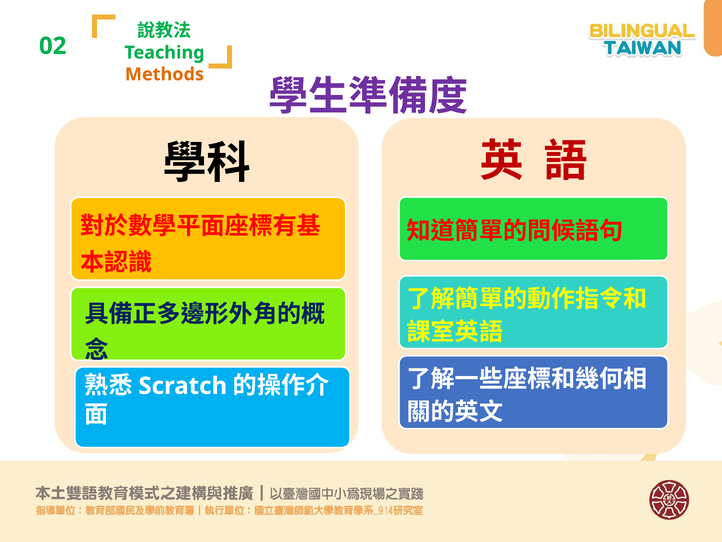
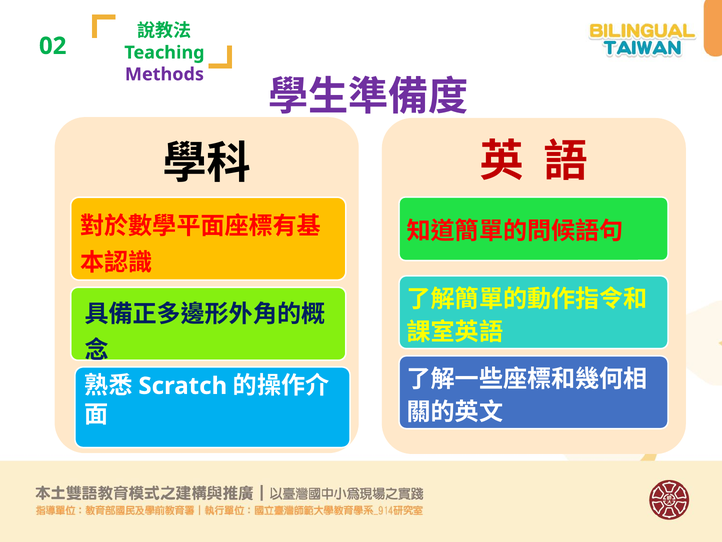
Methods colour: orange -> purple (164, 74)
